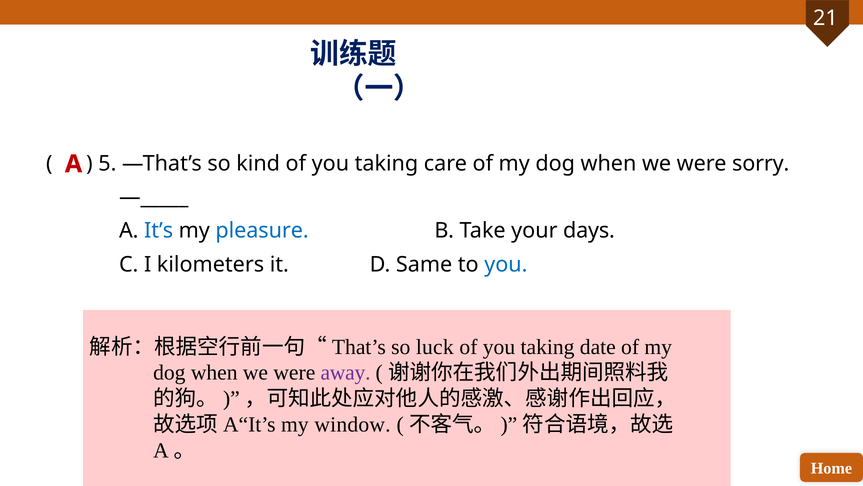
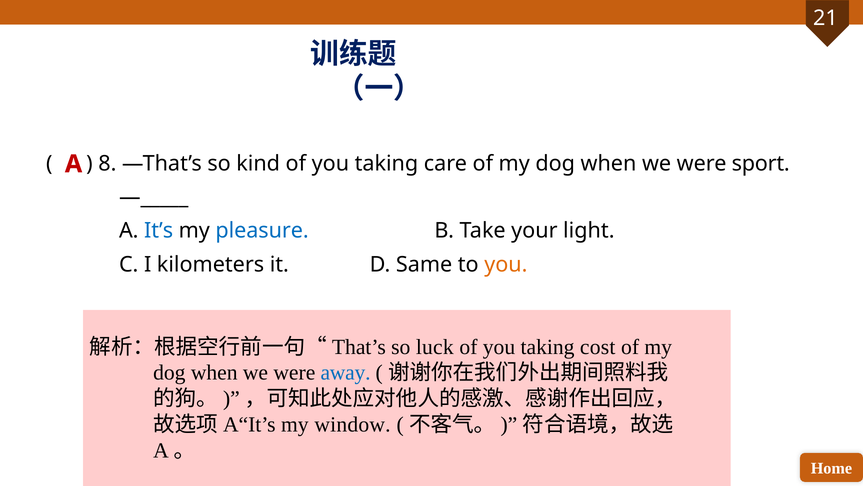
5: 5 -> 8 (107, 163)
sorry: sorry -> sport (761, 163)
days: days -> light (589, 230)
you colour: blue -> orange (506, 264)
date: date -> cost (598, 347)
away colour: purple -> blue (346, 372)
